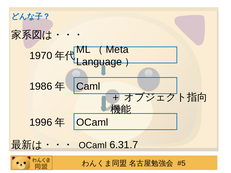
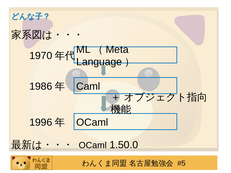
6.31.7: 6.31.7 -> 1.50.0 (124, 145)
